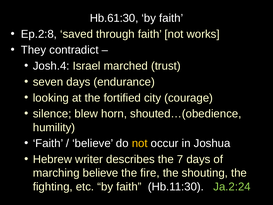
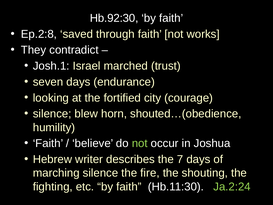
Hb.61:30: Hb.61:30 -> Hb.92:30 (114, 18)
Josh.4: Josh.4 -> Josh.1 (51, 66)
not colour: yellow -> light green (140, 143)
marching believe: believe -> silence (100, 173)
